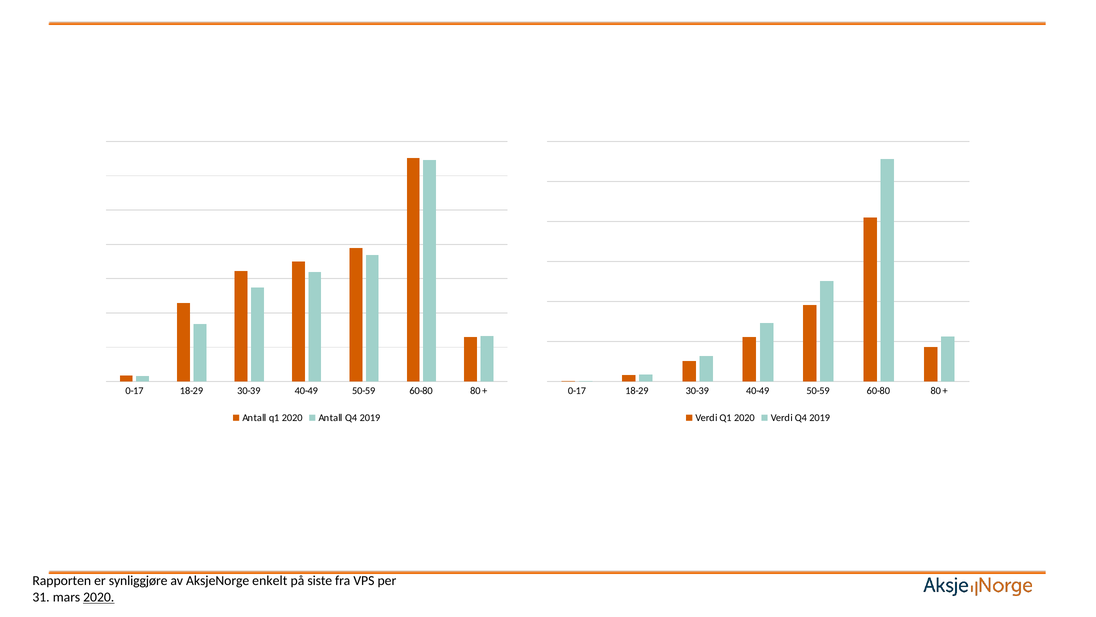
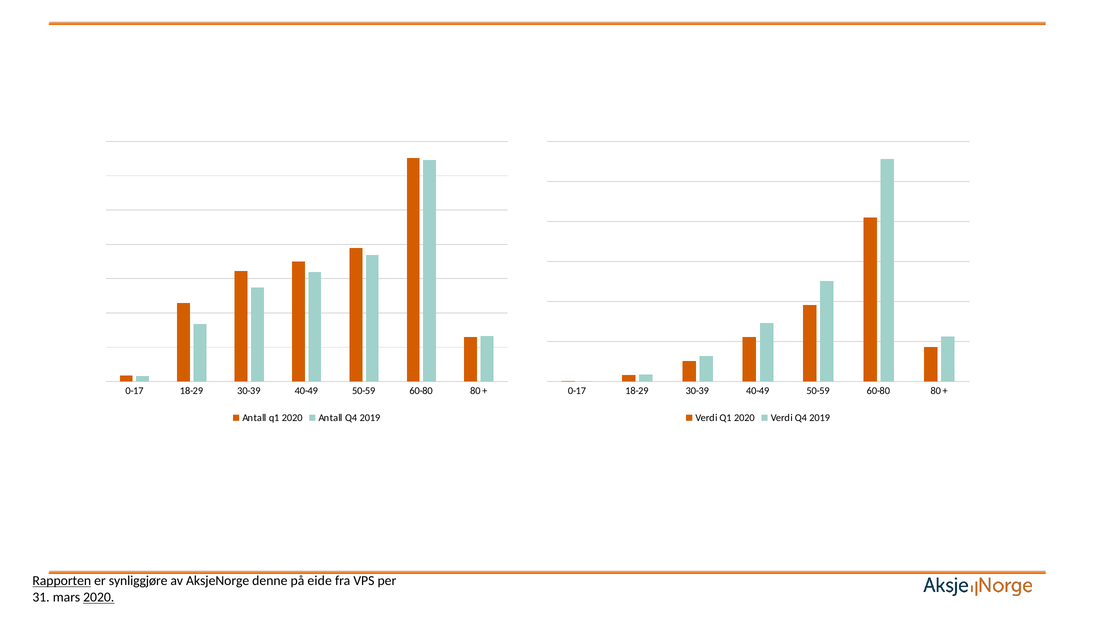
Rapporten underline: none -> present (62, 580)
enkelt: enkelt -> denne (270, 580)
siste: siste -> eide (320, 580)
